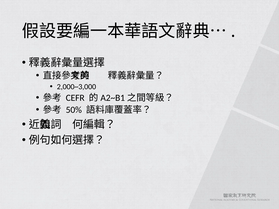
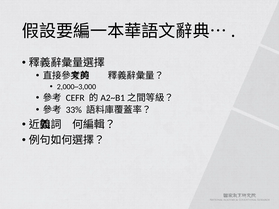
50%: 50% -> 33% (74, 110)
